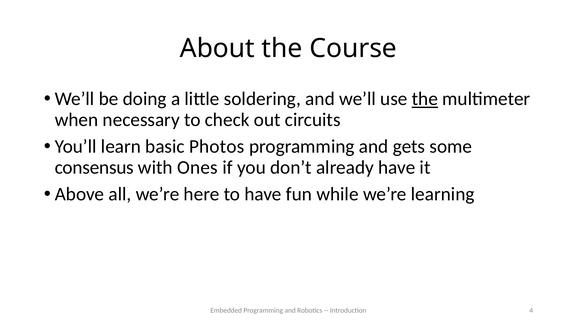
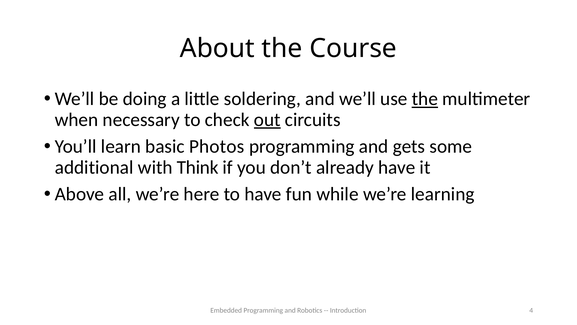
out underline: none -> present (267, 120)
consensus: consensus -> additional (94, 167)
Ones: Ones -> Think (198, 167)
